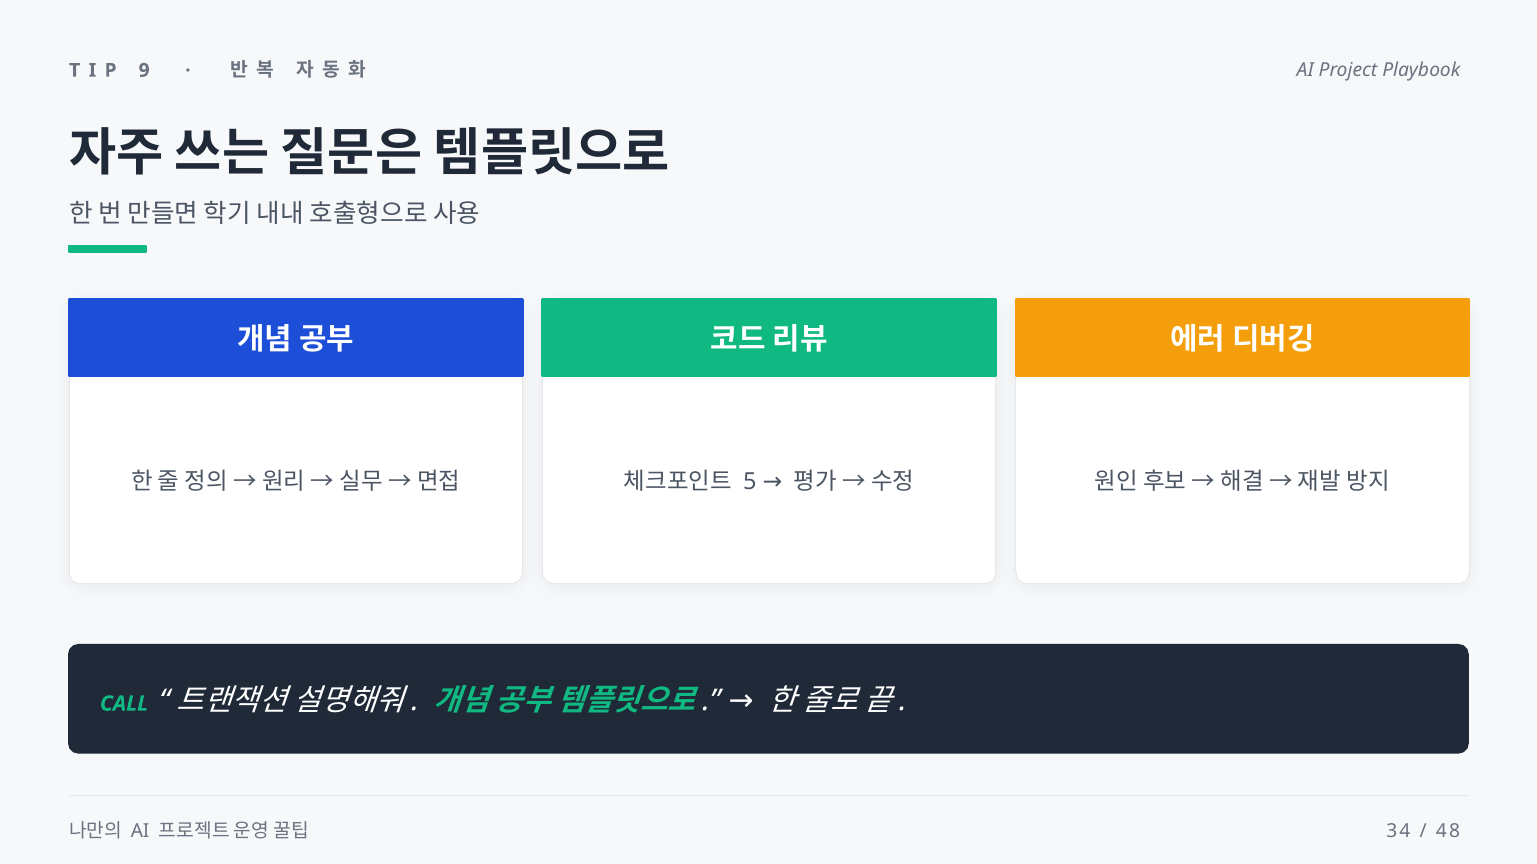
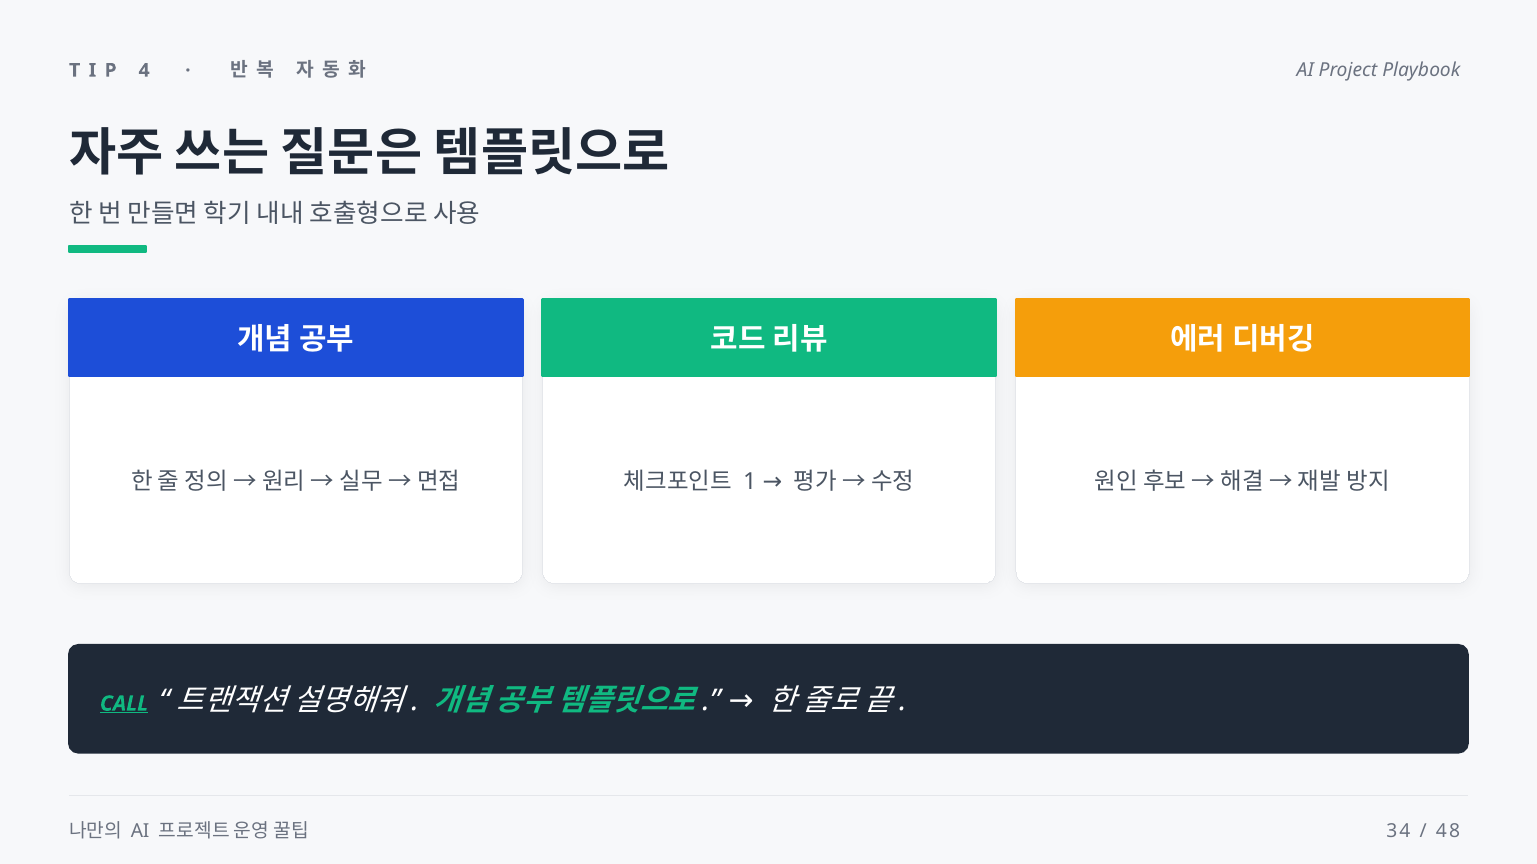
9: 9 -> 4 (144, 70)
5: 5 -> 1 (750, 482)
CALL underline: none -> present (124, 704)
